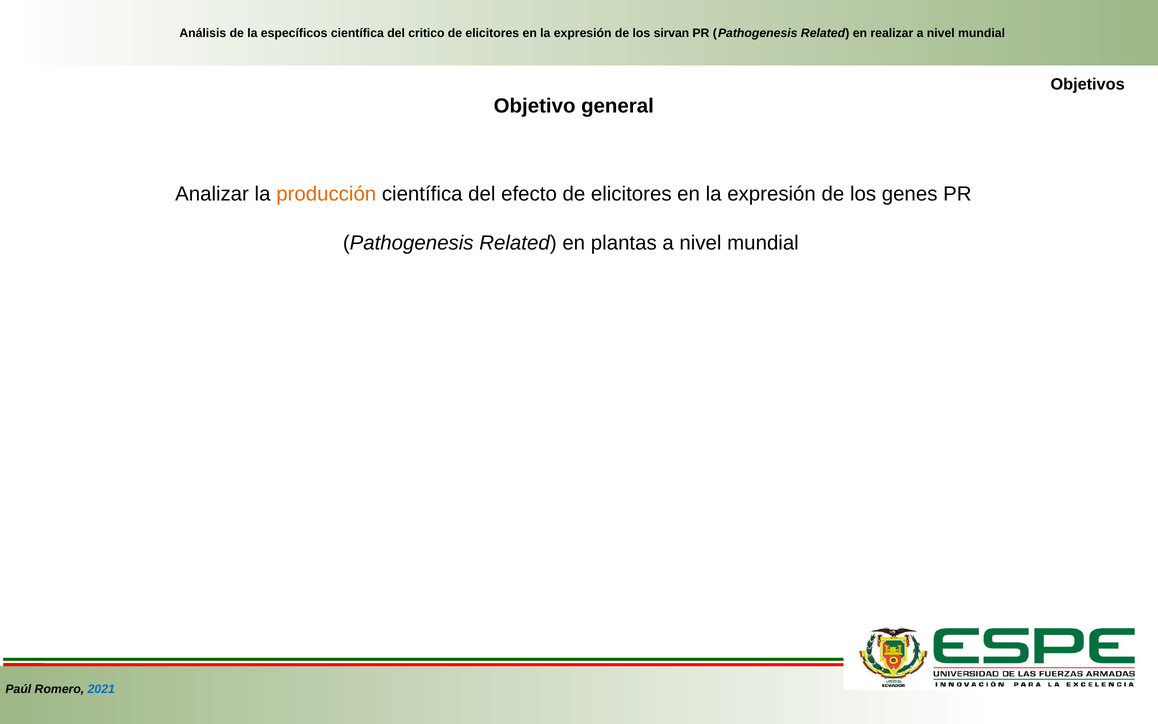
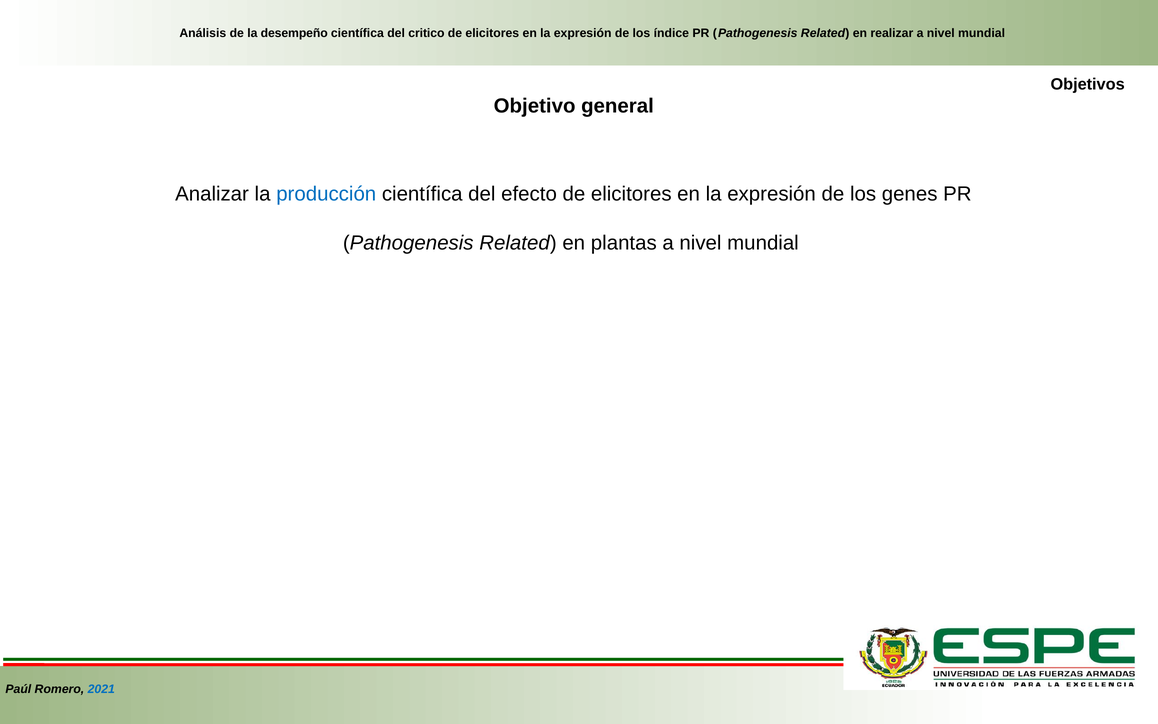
específicos: específicos -> desempeño (294, 33)
sirvan: sirvan -> índice (671, 33)
producción colour: orange -> blue (326, 194)
